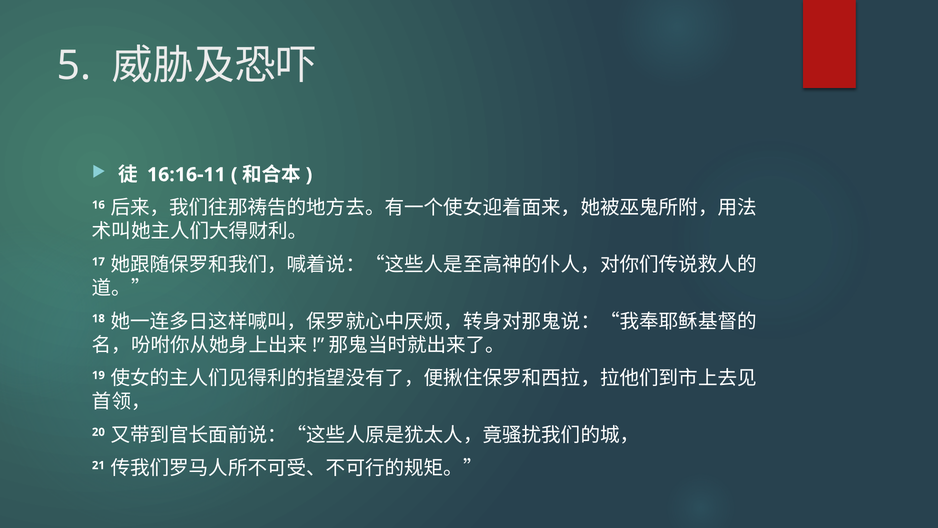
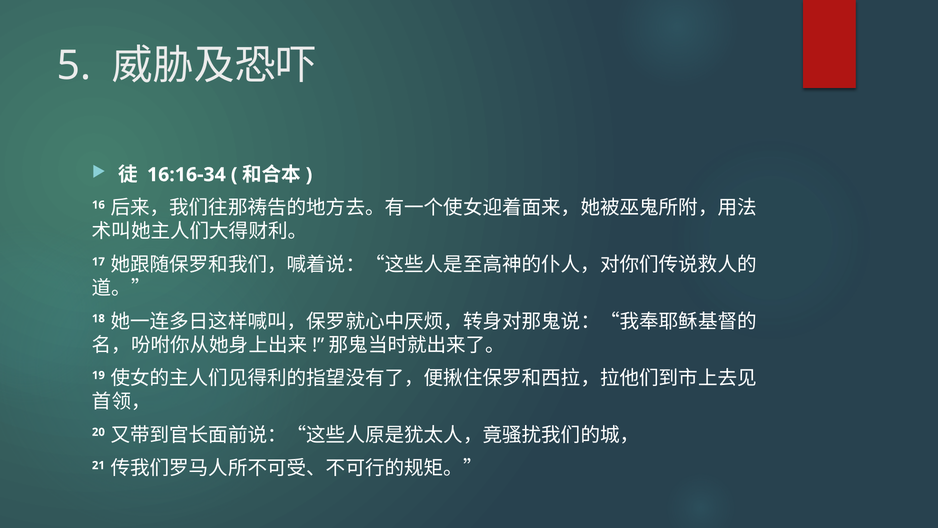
16:16-11: 16:16-11 -> 16:16-34 (186, 175)
